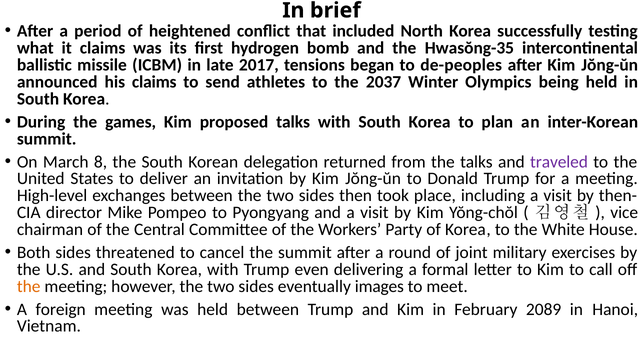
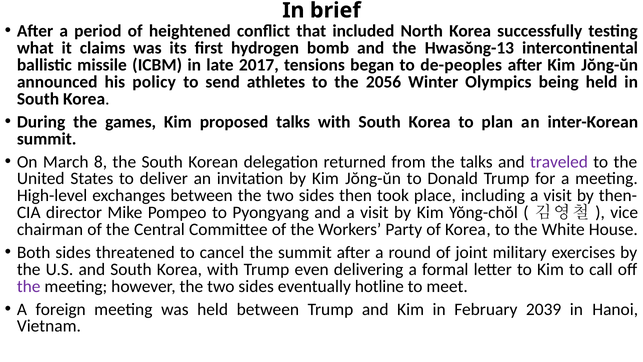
Hwasŏng-35: Hwasŏng-35 -> Hwasŏng-13 (469, 48)
his claims: claims -> policy (154, 82)
2037: 2037 -> 2056 (384, 82)
the colour: orange -> purple (29, 286)
images: images -> hotline (379, 286)
2089: 2089 -> 2039 (544, 309)
